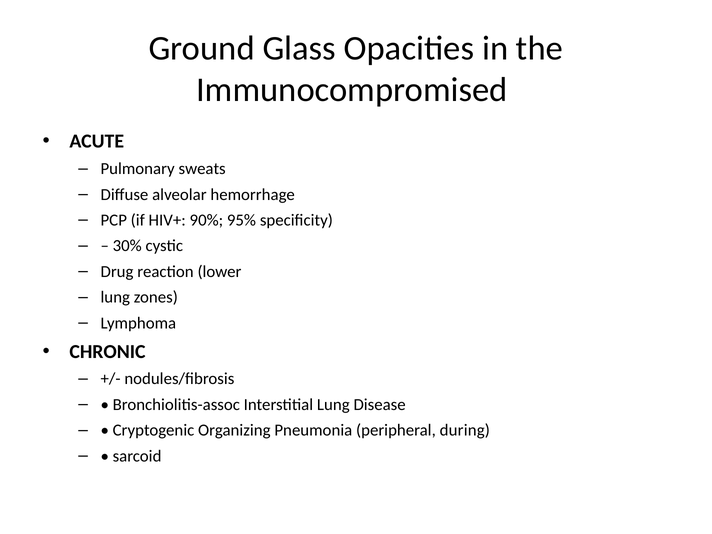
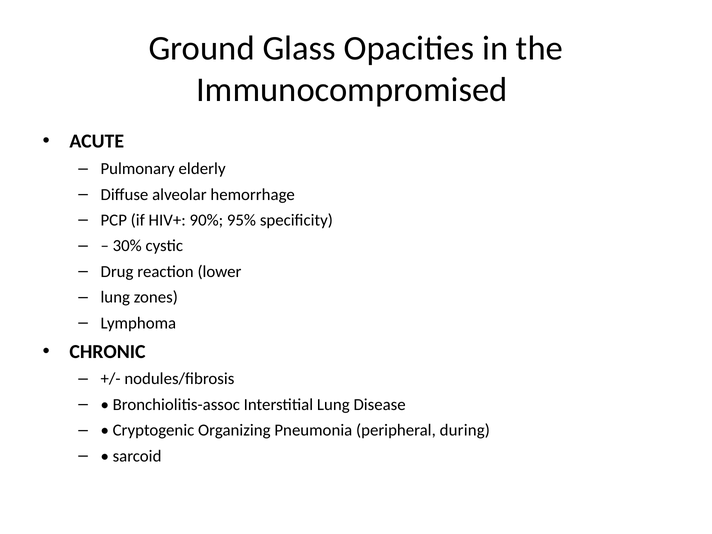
sweats: sweats -> elderly (202, 169)
